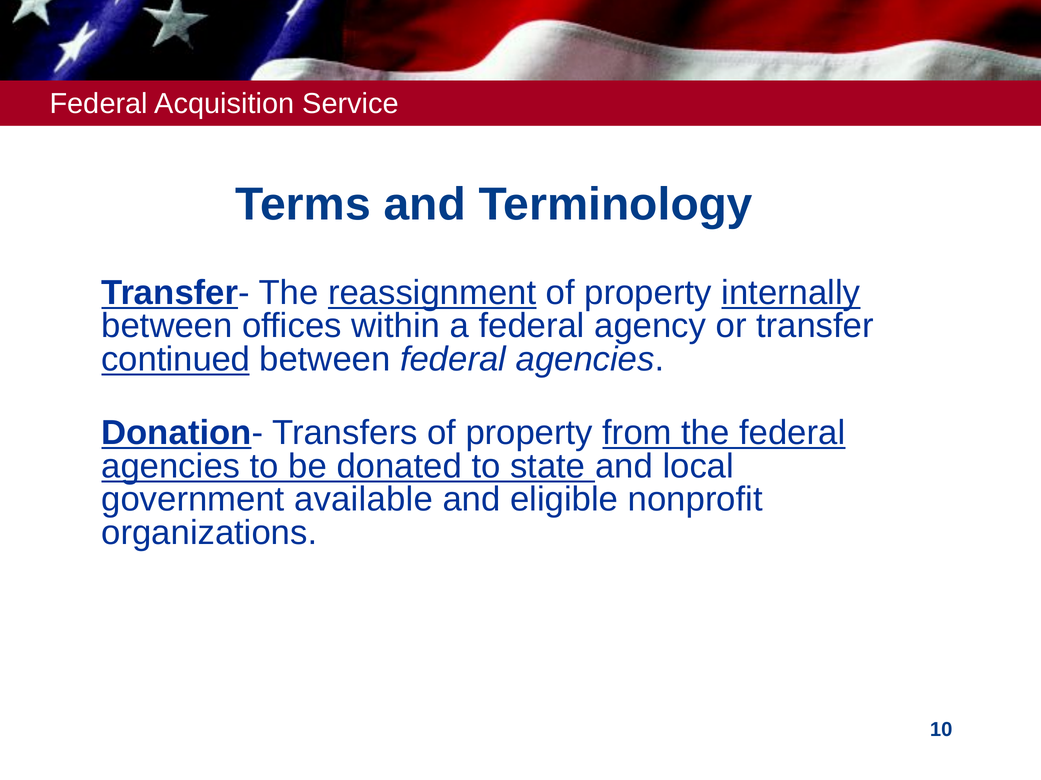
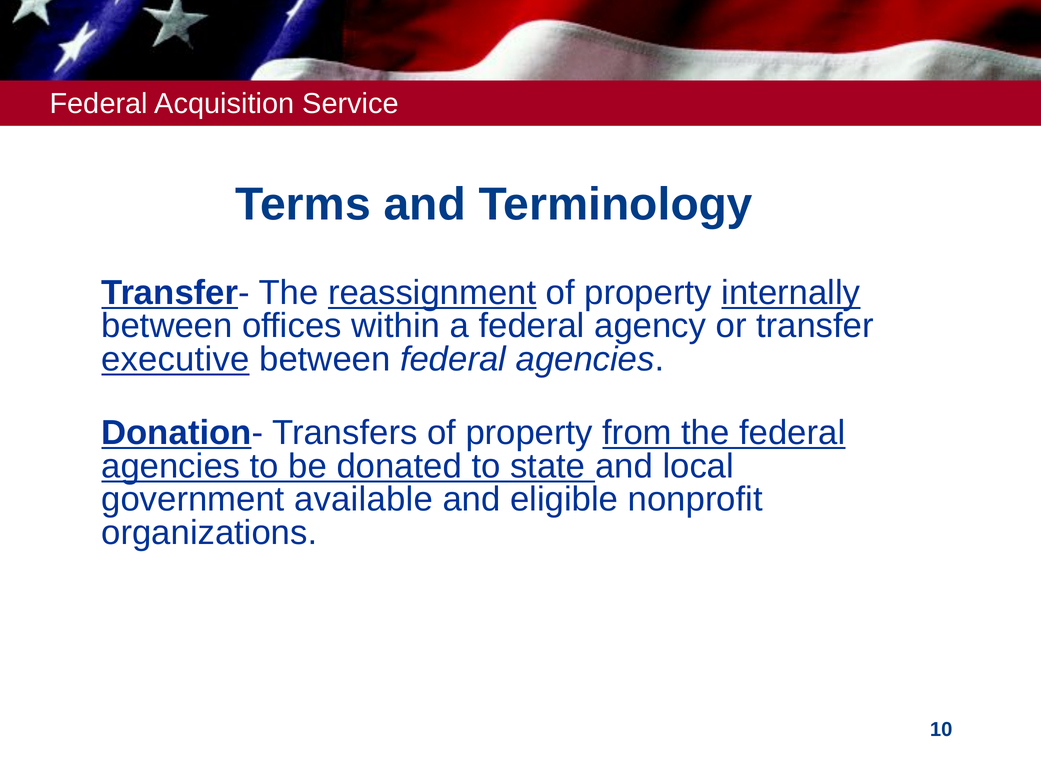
continued: continued -> executive (175, 360)
